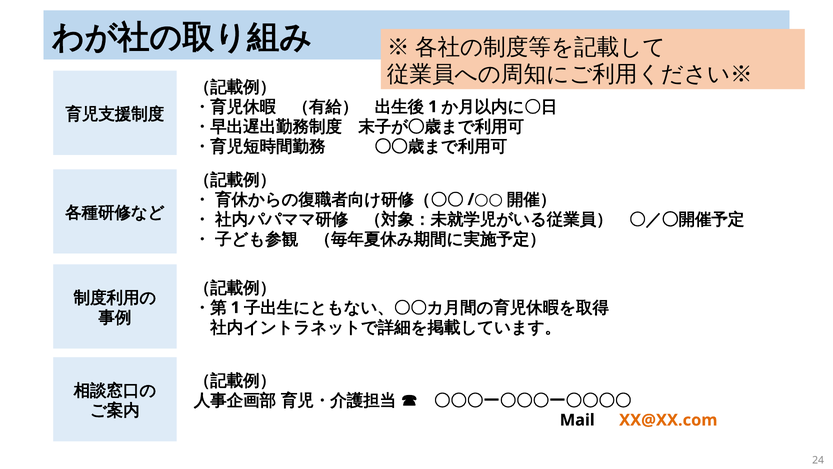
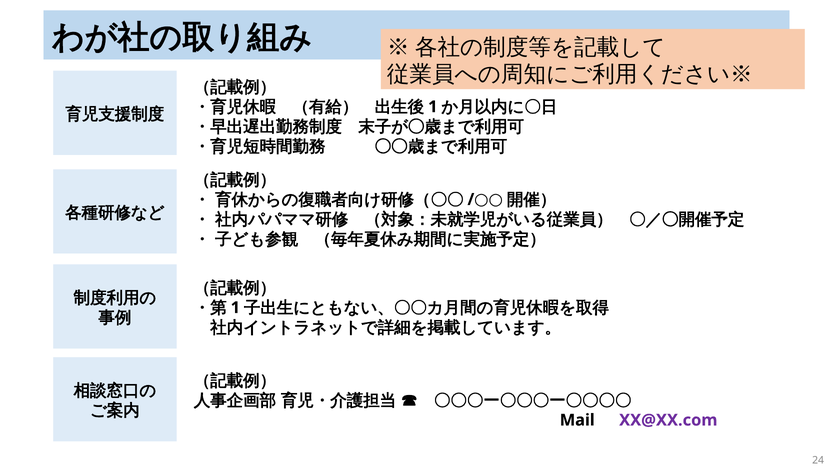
XX@XX.com colour: orange -> purple (668, 420)
